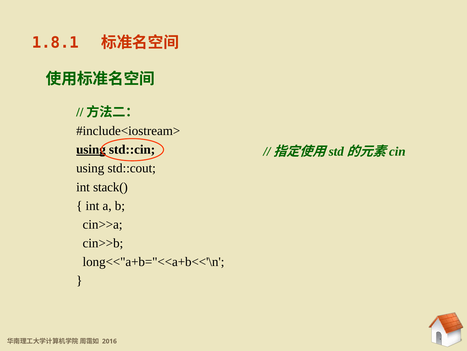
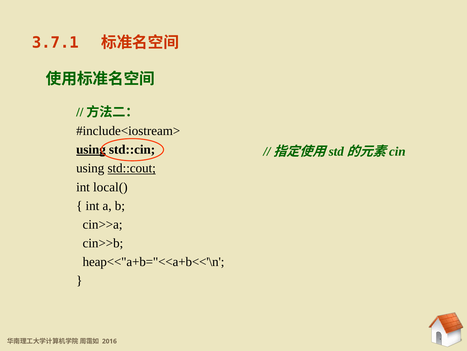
1.8.1: 1.8.1 -> 3.7.1 (55, 43)
std::cout underline: none -> present (132, 168)
stack(: stack( -> local( (110, 187)
long<<"a+b="<<a+b<<'\n: long<<"a+b="<<a+b<<'\n -> heap<<"a+b="<<a+b<<'\n (154, 261)
